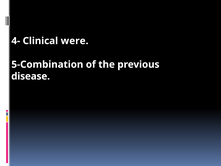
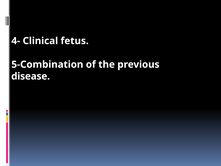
were: were -> fetus (75, 41)
